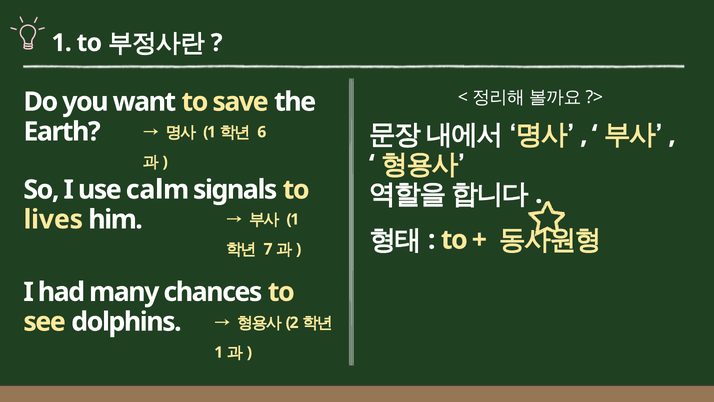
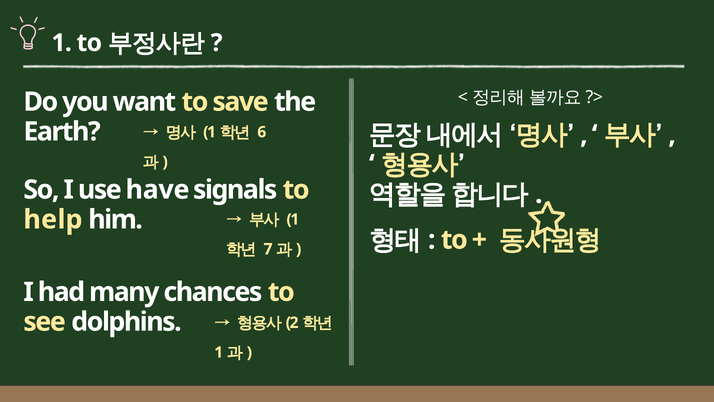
calm: calm -> have (158, 190)
lives: lives -> help (53, 219)
